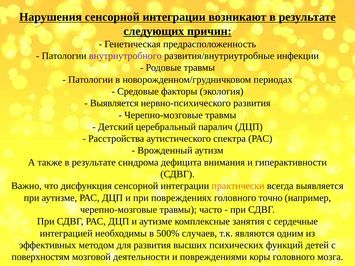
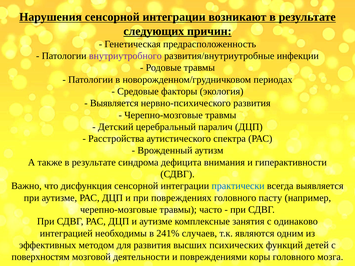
практически colour: orange -> blue (238, 186)
точно: точно -> пасту (270, 198)
сердечные: сердечные -> одинаково (296, 222)
500%: 500% -> 241% (168, 233)
